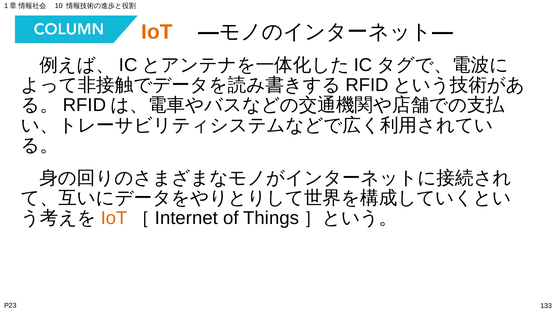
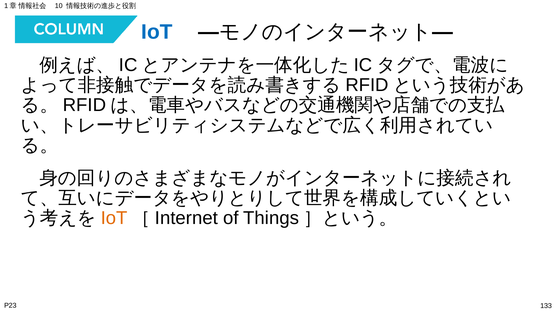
IoT colour: orange -> blue (157, 32)
